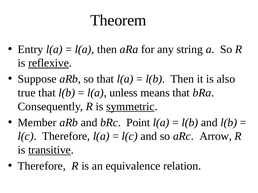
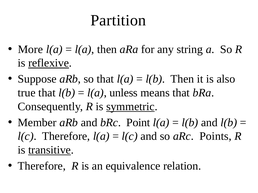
Theorem: Theorem -> Partition (118, 20)
Entry: Entry -> More (30, 49)
Arrow: Arrow -> Points (216, 137)
